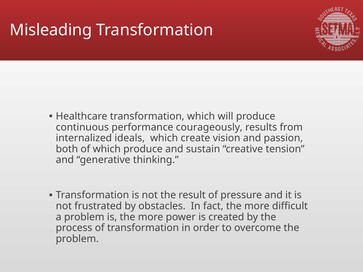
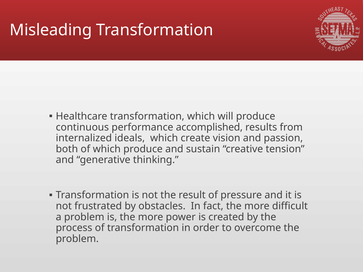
courageously: courageously -> accomplished (209, 127)
